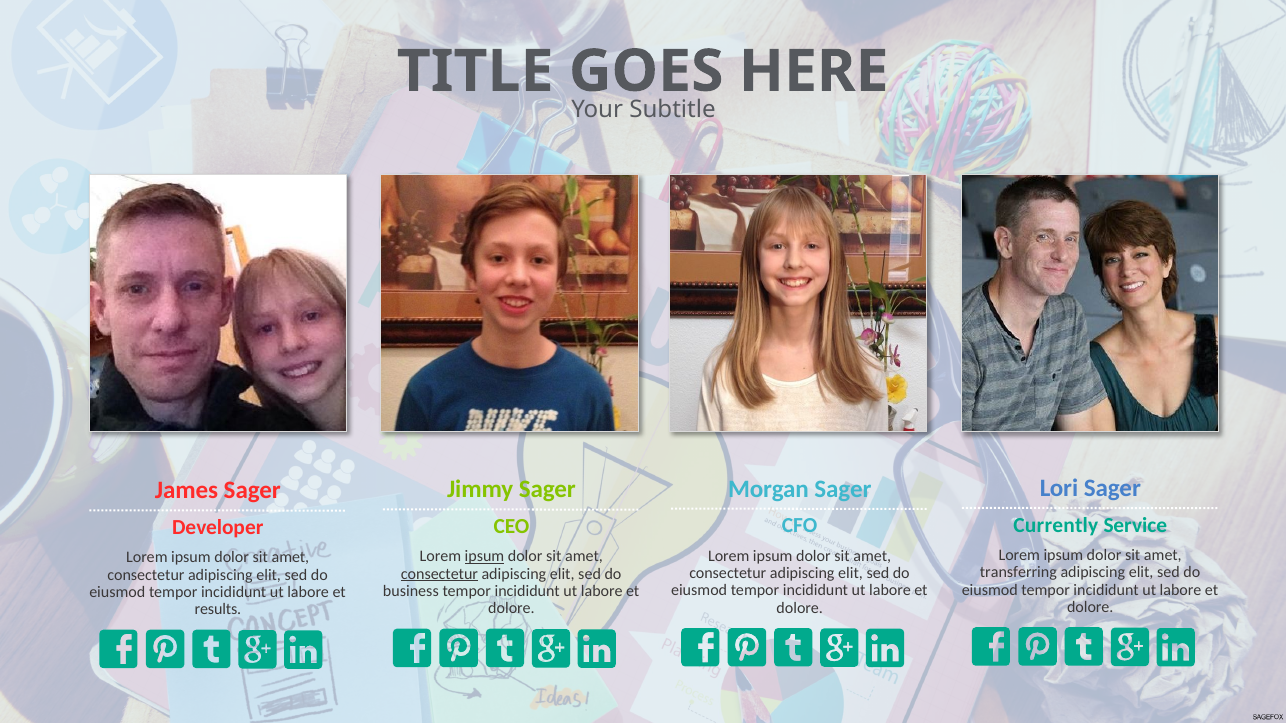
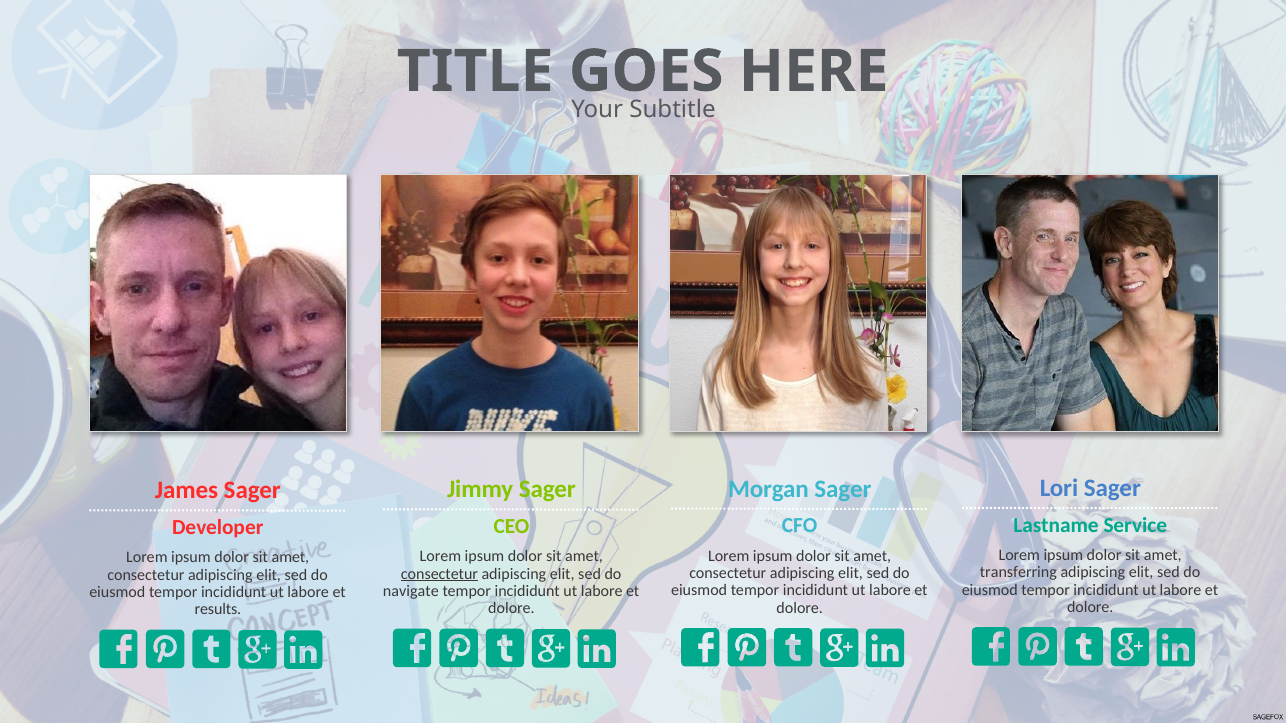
Currently: Currently -> Lastname (1056, 525)
ipsum underline: present -> none (484, 557)
business: business -> navigate (411, 592)
